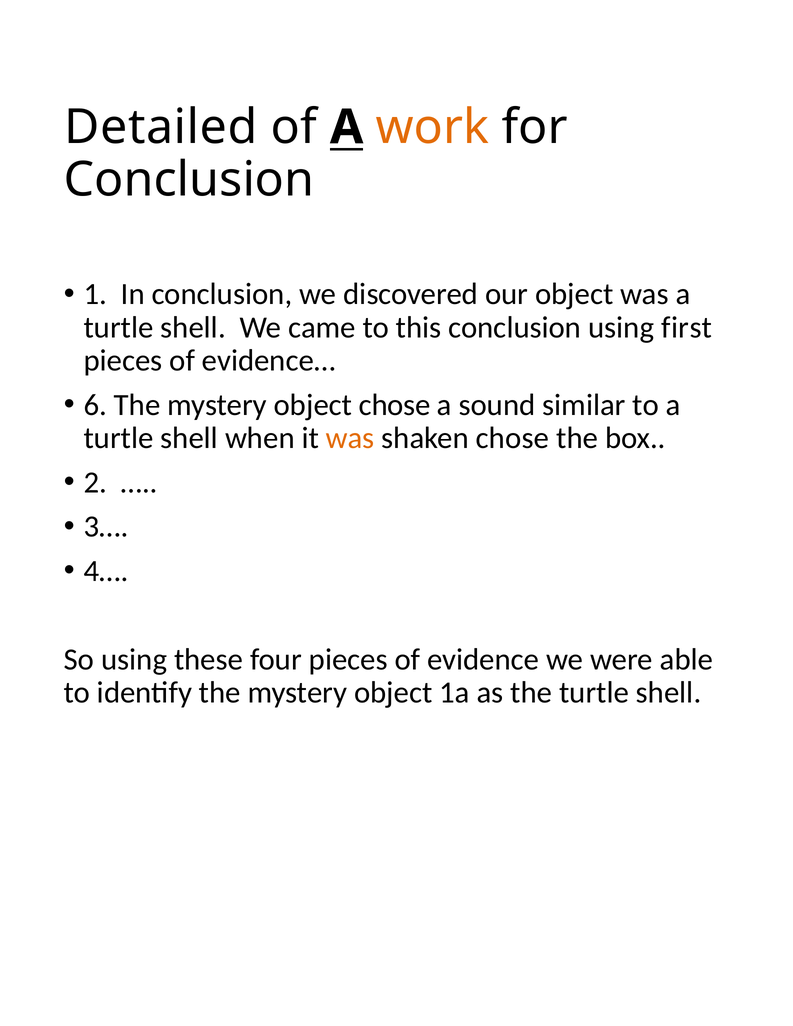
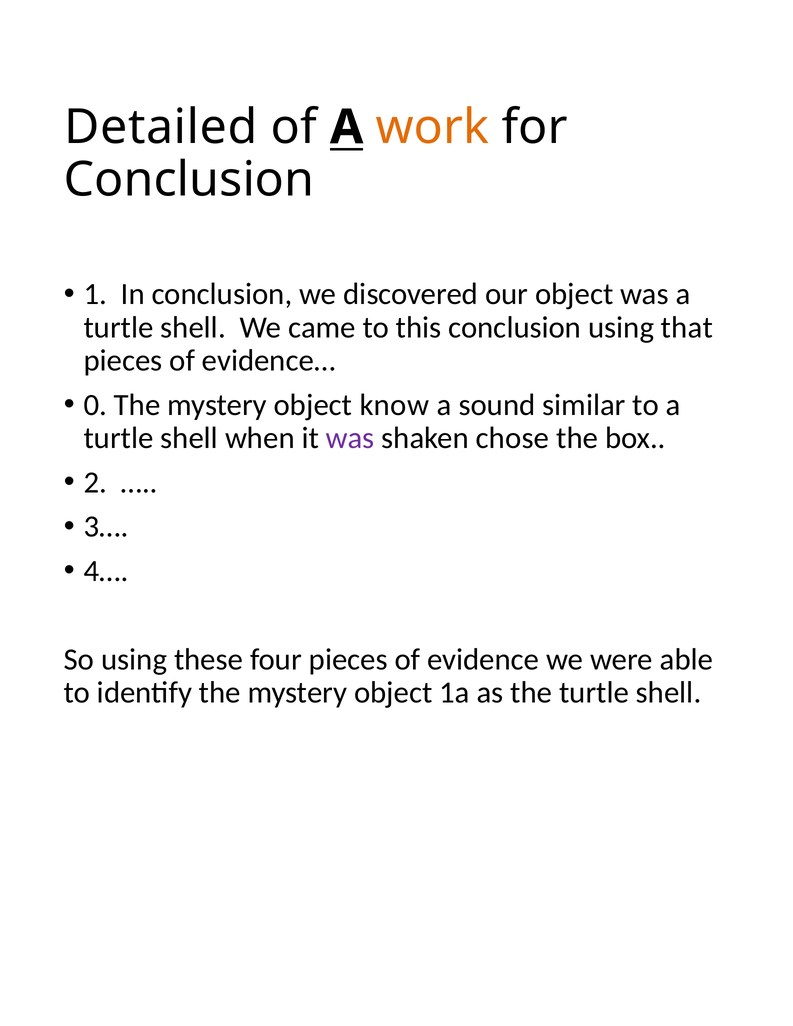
first: first -> that (687, 328)
6: 6 -> 0 (95, 405)
object chose: chose -> know (394, 405)
was colour: orange -> purple (350, 438)
